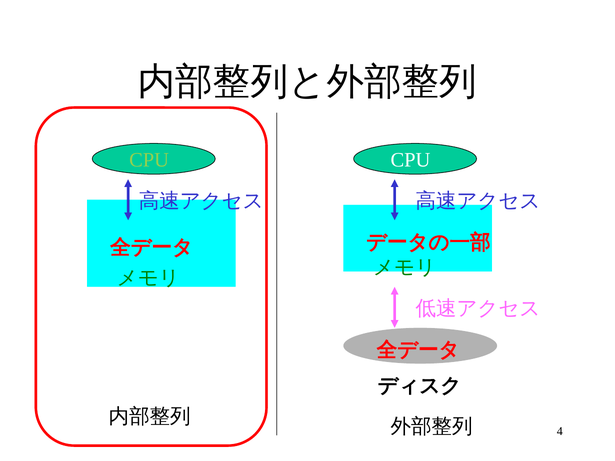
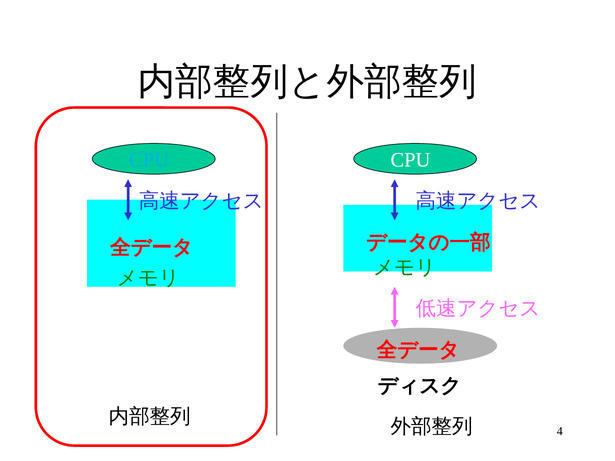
CPU colour: light green -> light blue (149, 160)
